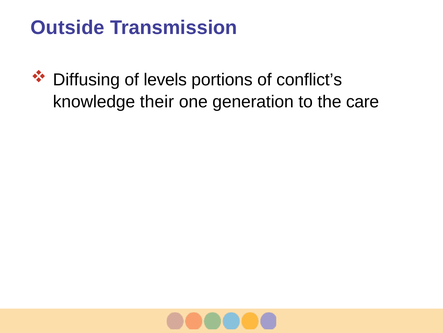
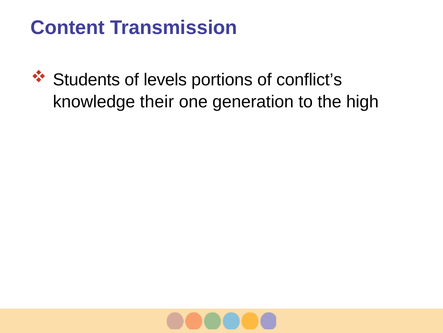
Outside: Outside -> Content (68, 28)
Diffusing: Diffusing -> Students (86, 79)
care: care -> high (362, 102)
